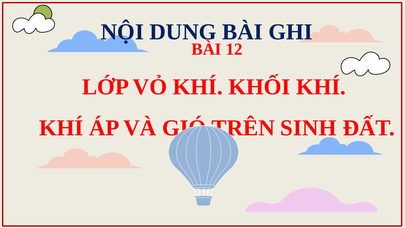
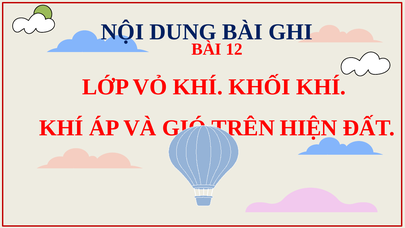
SINH: SINH -> HIỆN (309, 128)
